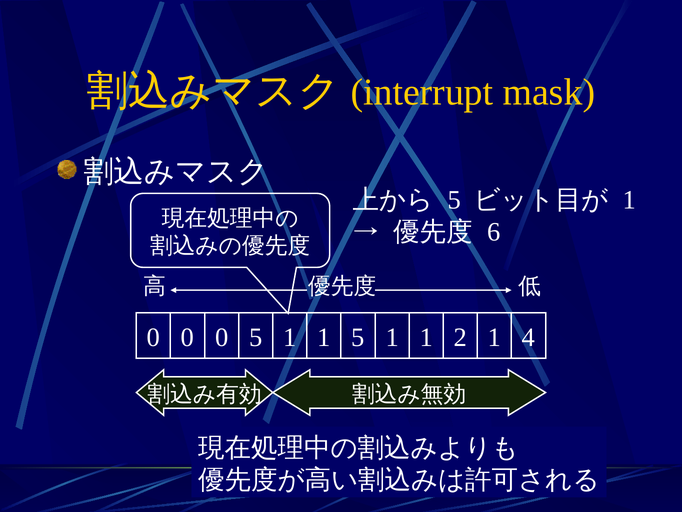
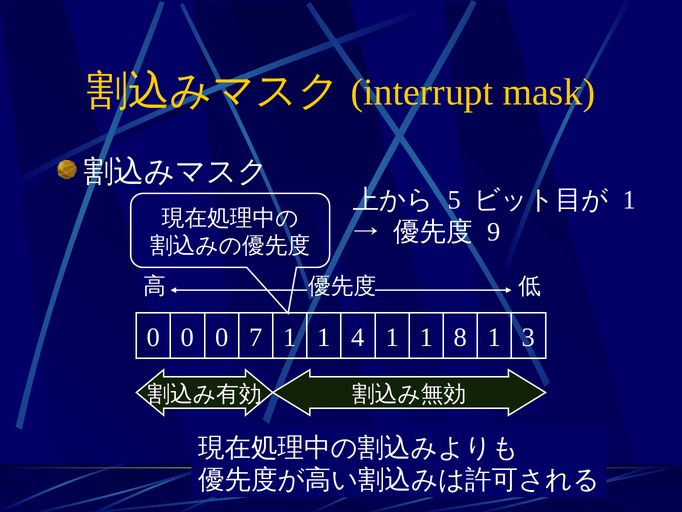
6: 6 -> 9 (494, 232)
0 5: 5 -> 7 (256, 337)
1 5: 5 -> 4 (358, 337)
2: 2 -> 8 (460, 337)
4: 4 -> 3 (529, 337)
